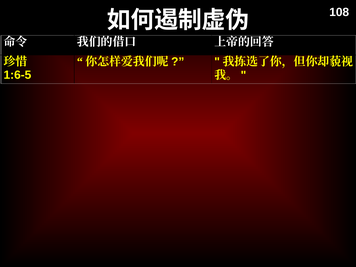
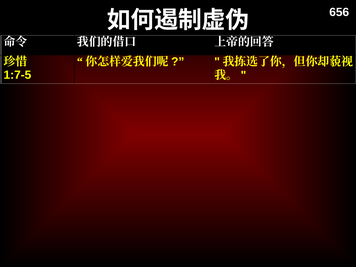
108: 108 -> 656 (339, 12)
1:6-5: 1:6-5 -> 1:7-5 (17, 75)
